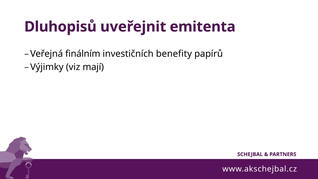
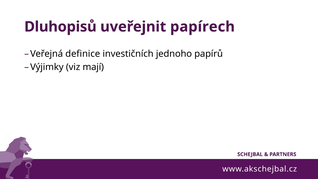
emitenta: emitenta -> papírech (202, 27)
finálním: finálním -> definice (83, 54)
benefity: benefity -> jednoho (174, 54)
